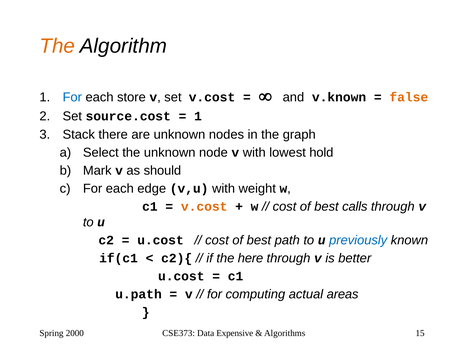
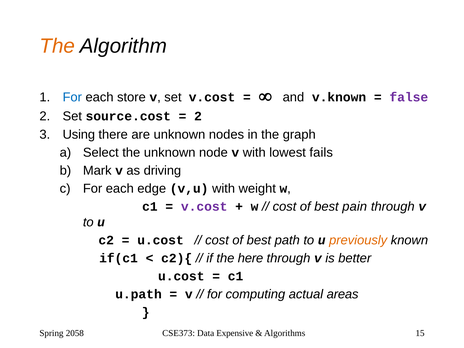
false colour: orange -> purple (409, 97)
1: 1 -> 2 (198, 116)
Stack: Stack -> Using (79, 134)
hold: hold -> fails (321, 152)
should: should -> driving (162, 171)
v.cost colour: orange -> purple (204, 207)
calls: calls -> pain (355, 207)
previously colour: blue -> orange (358, 240)
2000: 2000 -> 2058 (75, 333)
